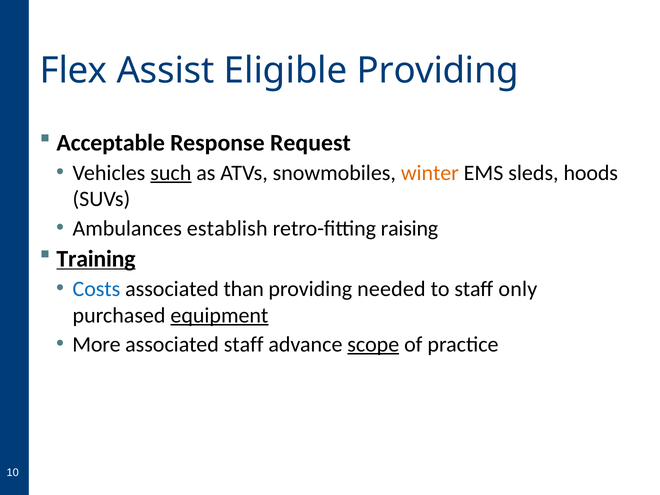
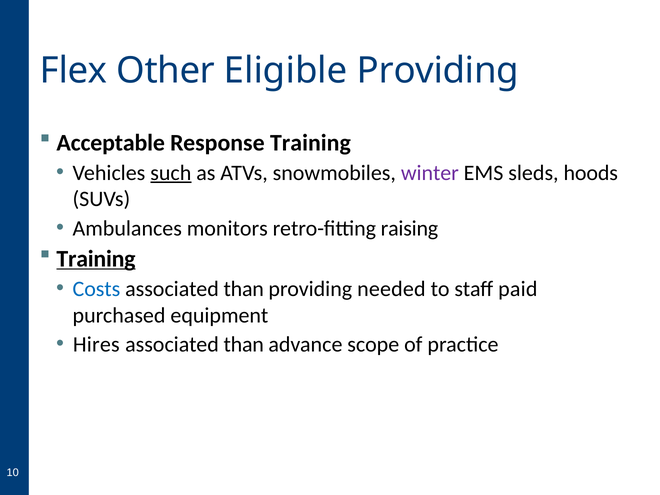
Assist: Assist -> Other (166, 71)
Response Request: Request -> Training (310, 143)
winter colour: orange -> purple (430, 173)
establish: establish -> monitors (227, 228)
only: only -> paid (518, 289)
equipment underline: present -> none (219, 315)
More: More -> Hires (96, 344)
staff: staff -> than (244, 344)
scope underline: present -> none (373, 344)
